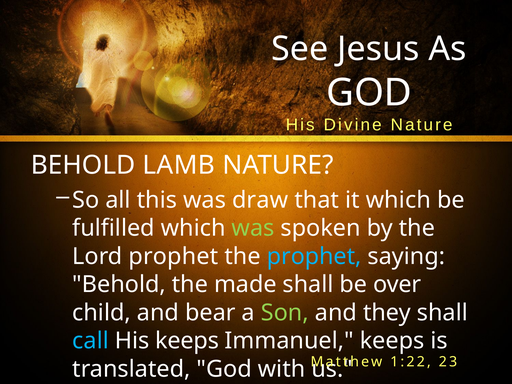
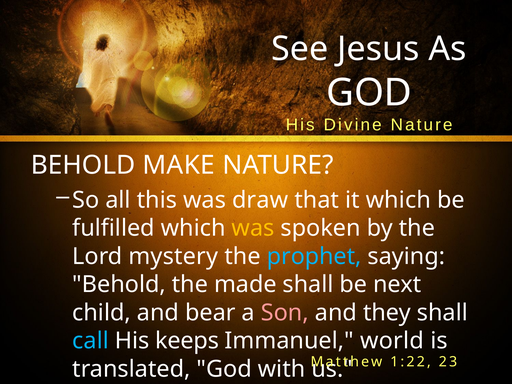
LAMB: LAMB -> MAKE (179, 165)
was colour: light green -> yellow (253, 228)
Lord prophet: prophet -> mystery (173, 256)
over: over -> next (397, 285)
Son colour: light green -> pink (285, 313)
Immanuel keeps: keeps -> world (392, 341)
